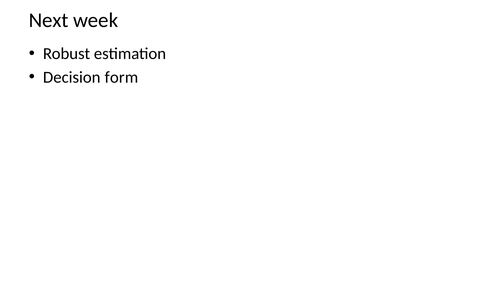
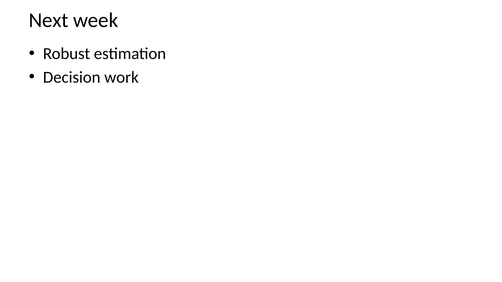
form: form -> work (122, 77)
